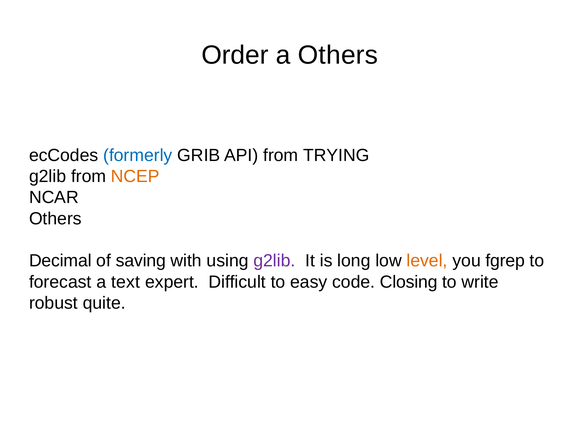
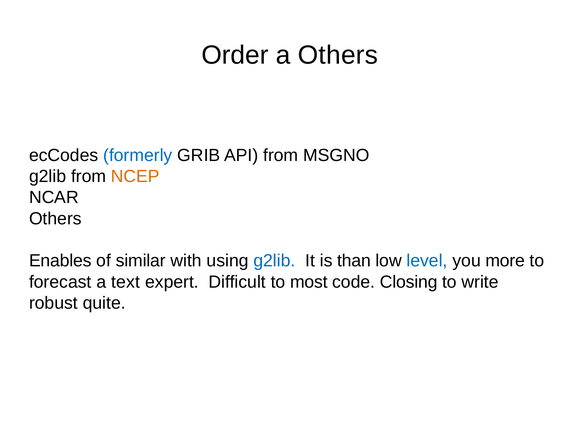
TRYING: TRYING -> MSGNO (336, 155)
Decimal: Decimal -> Enables (60, 261)
saving: saving -> similar (141, 261)
g2lib colour: purple -> blue (274, 261)
long: long -> than (354, 261)
level colour: orange -> blue (427, 261)
fgrep: fgrep -> more (505, 261)
easy: easy -> most (309, 282)
